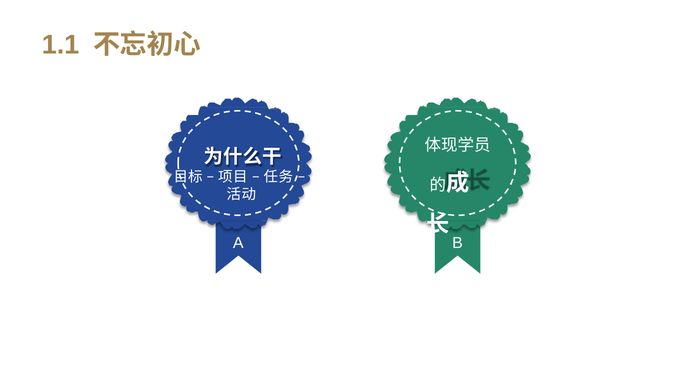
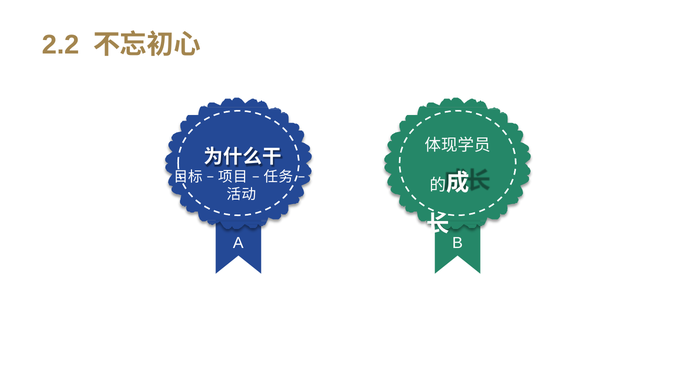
1.1: 1.1 -> 2.2 (61, 45)
